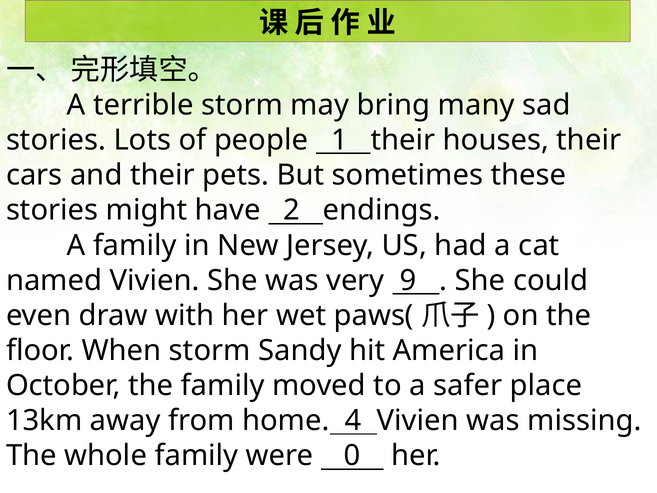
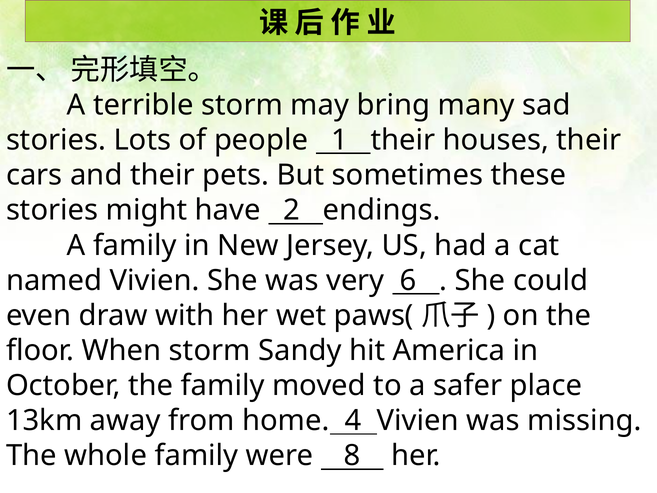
9: 9 -> 6 (408, 280)
0: 0 -> 8 (352, 456)
